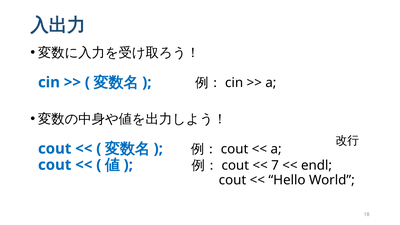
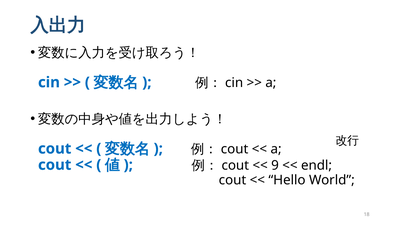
7: 7 -> 9 (275, 165)
